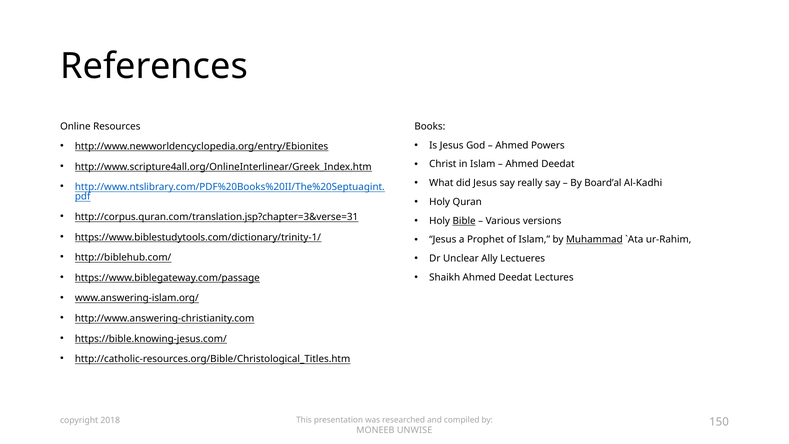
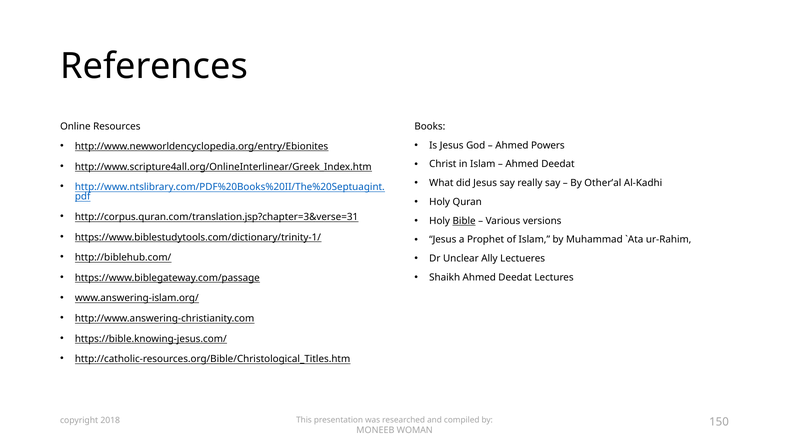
Board’al: Board’al -> Other’al (603, 183)
Muhammad underline: present -> none (594, 240)
UNWISE: UNWISE -> WOMAN (415, 430)
